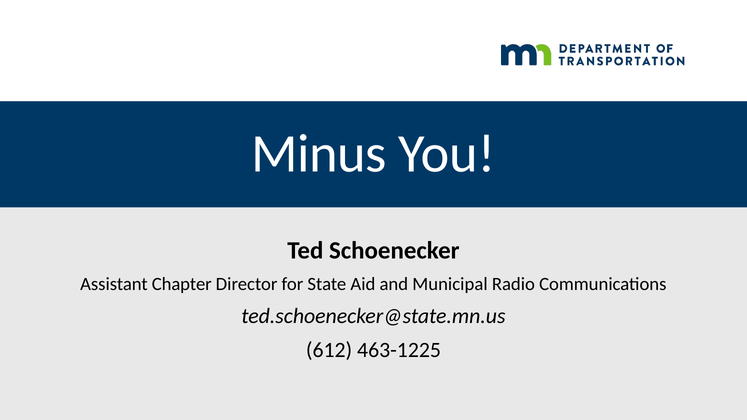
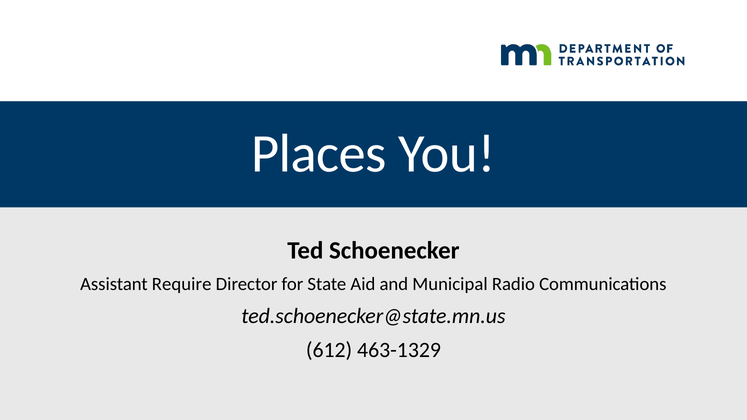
Minus: Minus -> Places (319, 154)
Chapter: Chapter -> Require (182, 284)
463-1225: 463-1225 -> 463-1329 (399, 350)
